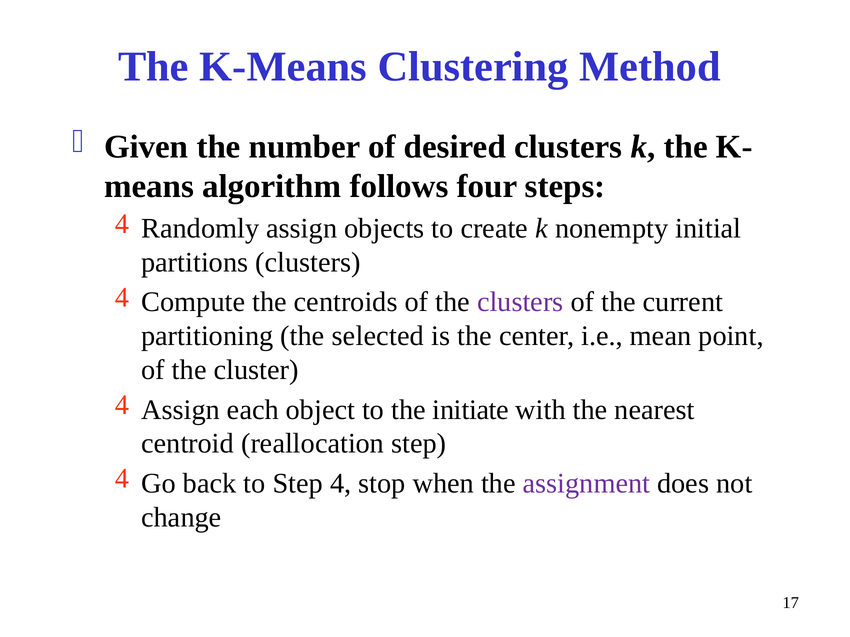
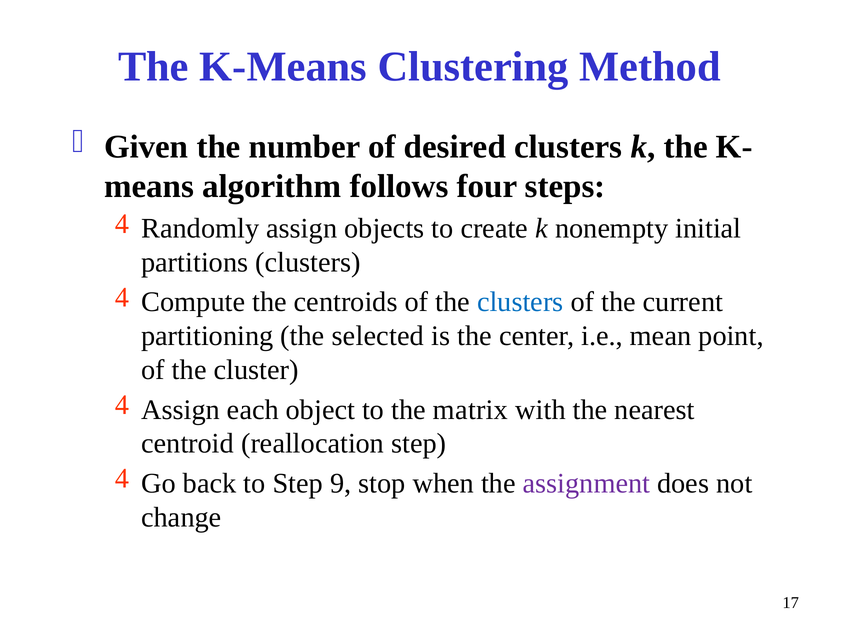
clusters colour: purple -> blue (520, 302)
initiate: initiate -> matrix (471, 410)
4: 4 -> 9 (341, 484)
